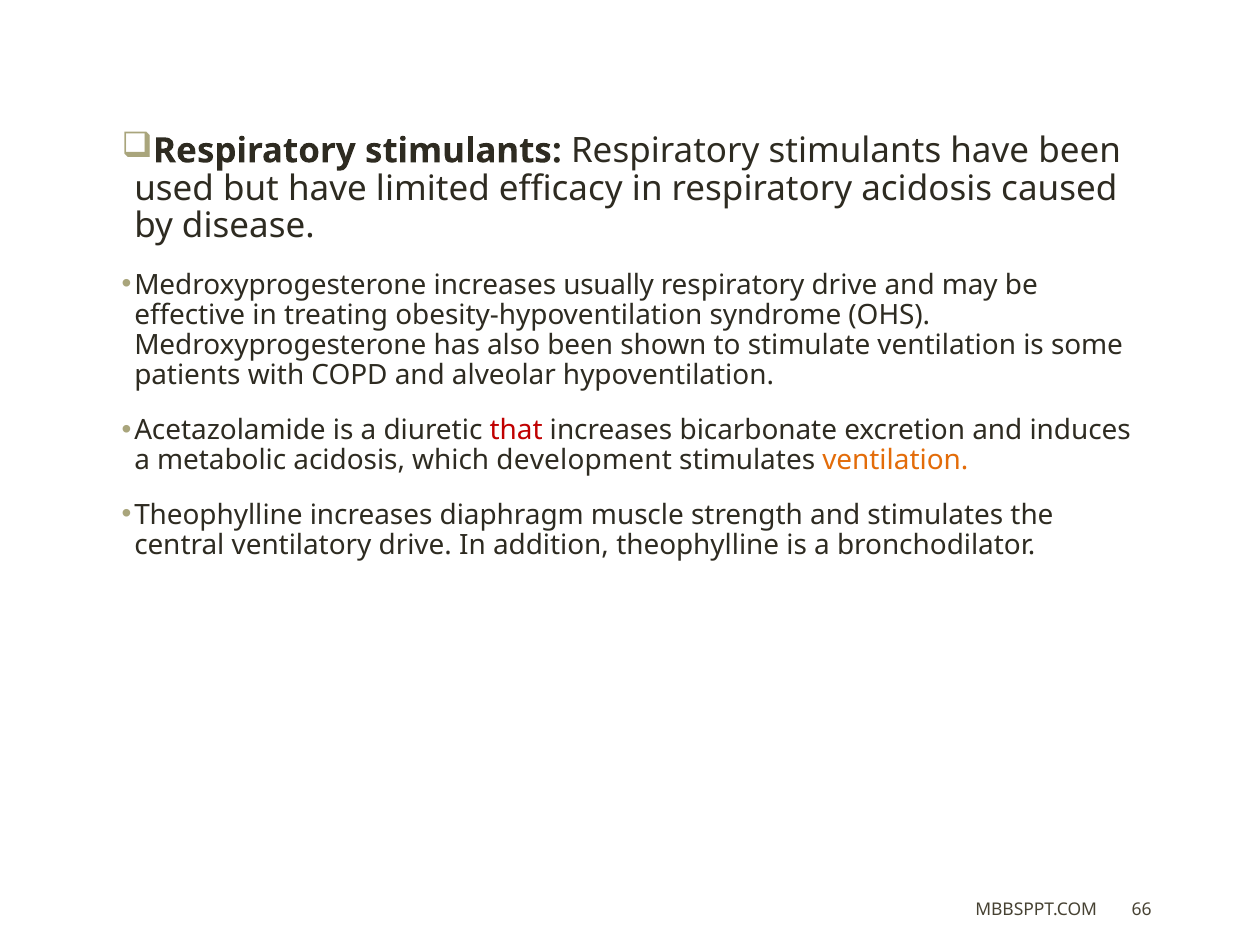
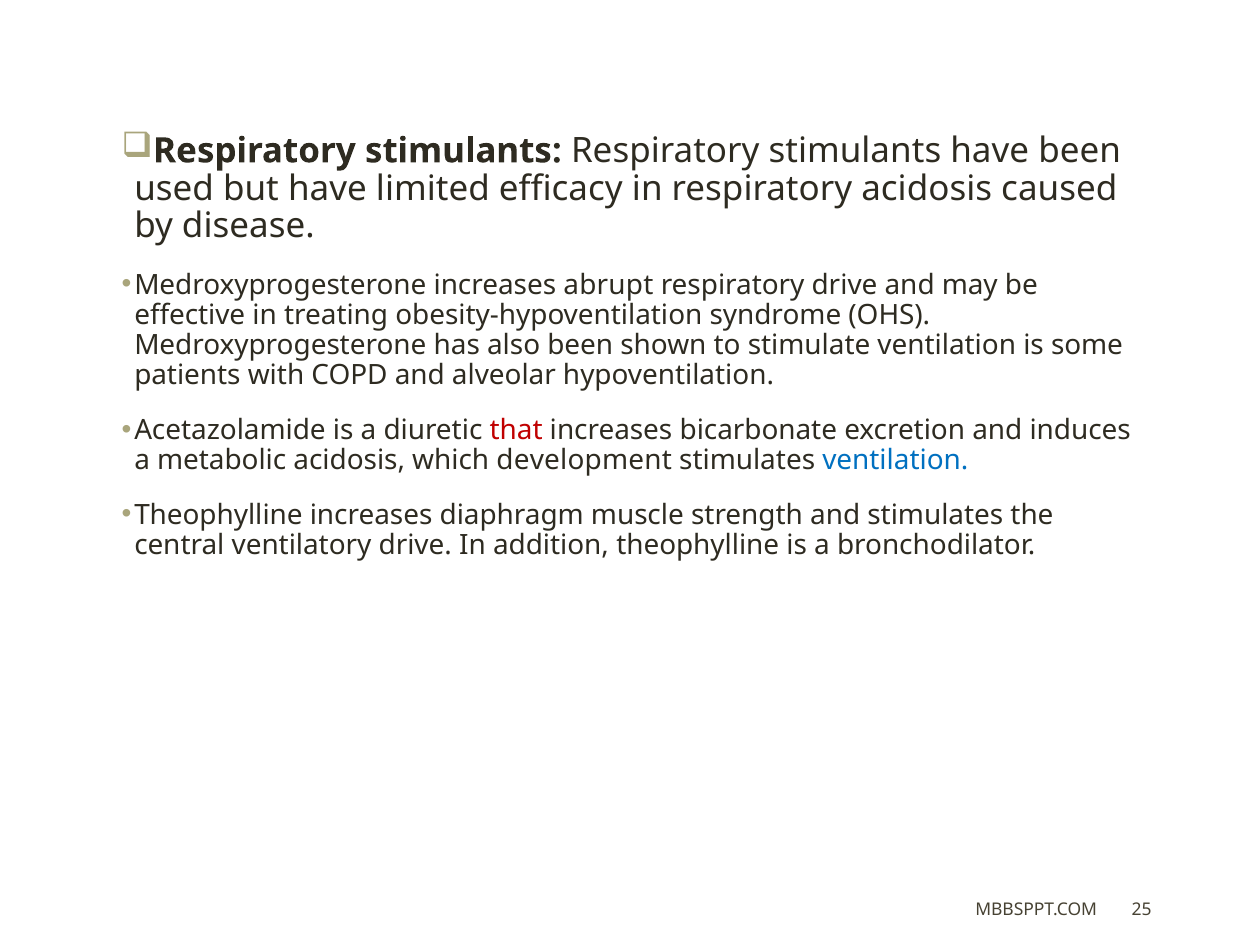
usually: usually -> abrupt (608, 285)
ventilation colour: orange -> blue (895, 460)
66: 66 -> 25 (1142, 910)
